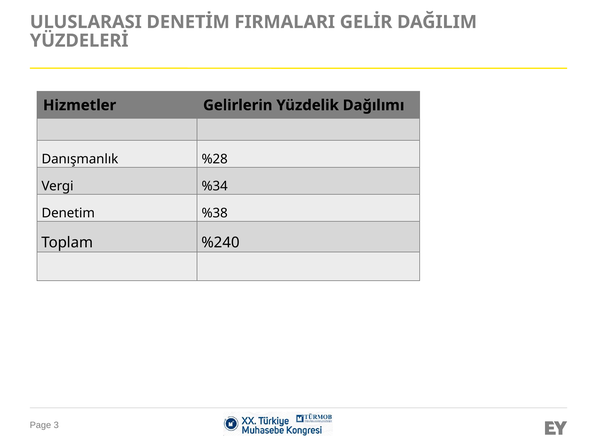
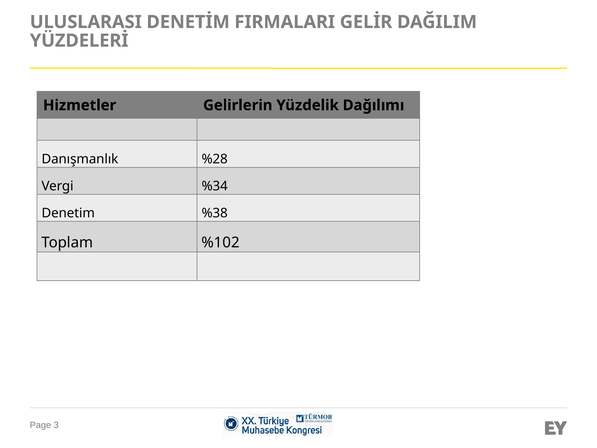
%240: %240 -> %102 (221, 242)
